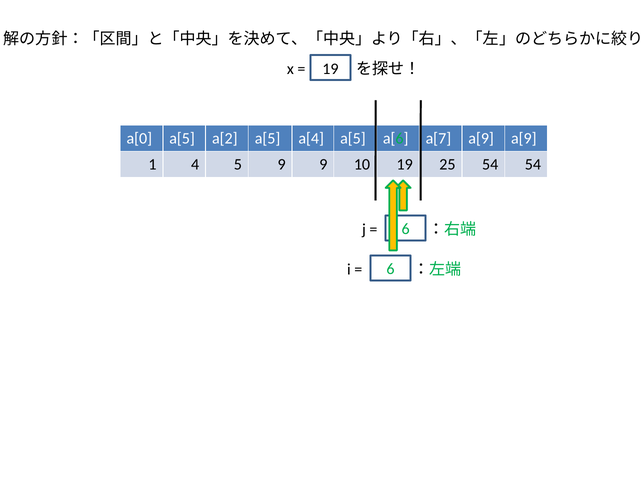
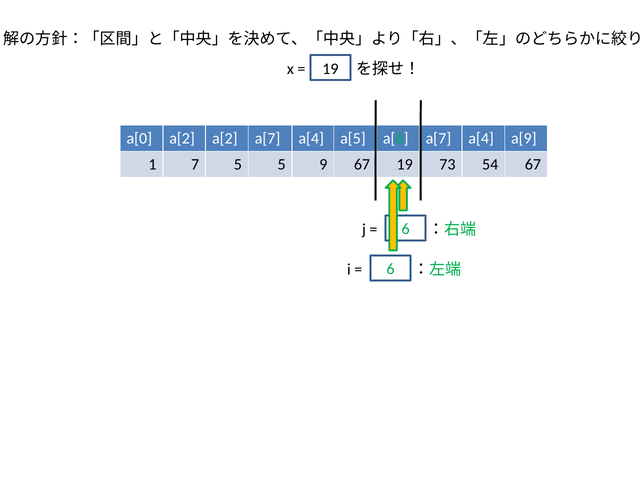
a[0 a[5: a[5 -> a[2 (182, 138)
a[2 a[5: a[5 -> a[7 (268, 138)
a[6 a[7 a[9: a[9 -> a[4 (481, 138)
4: 4 -> 7 (195, 164)
5 9: 9 -> 5 (282, 164)
9 10: 10 -> 67 (362, 164)
25: 25 -> 73 (447, 164)
54 54: 54 -> 67 (533, 164)
